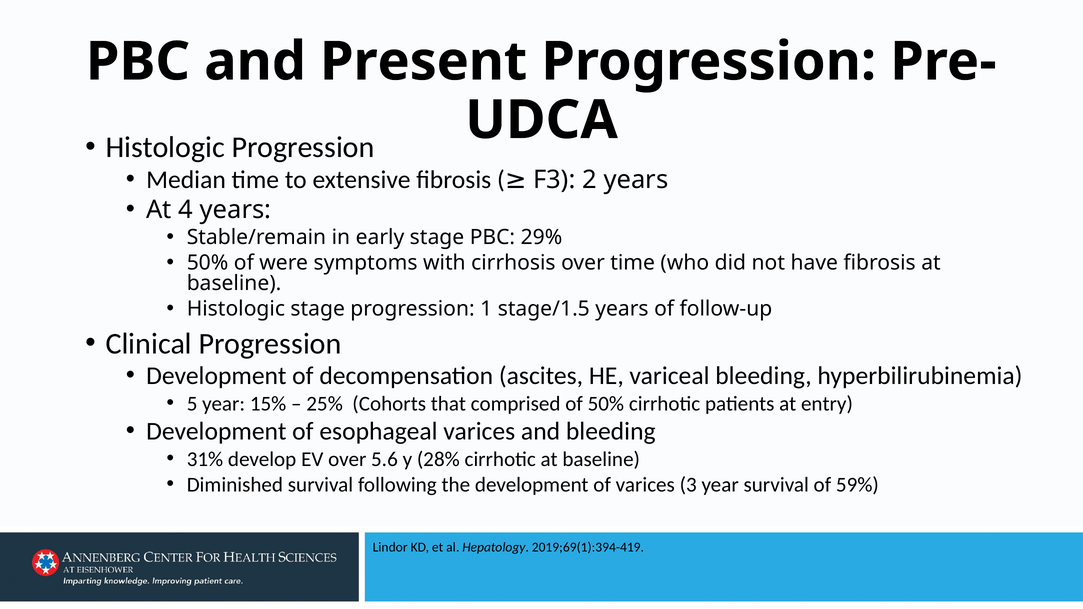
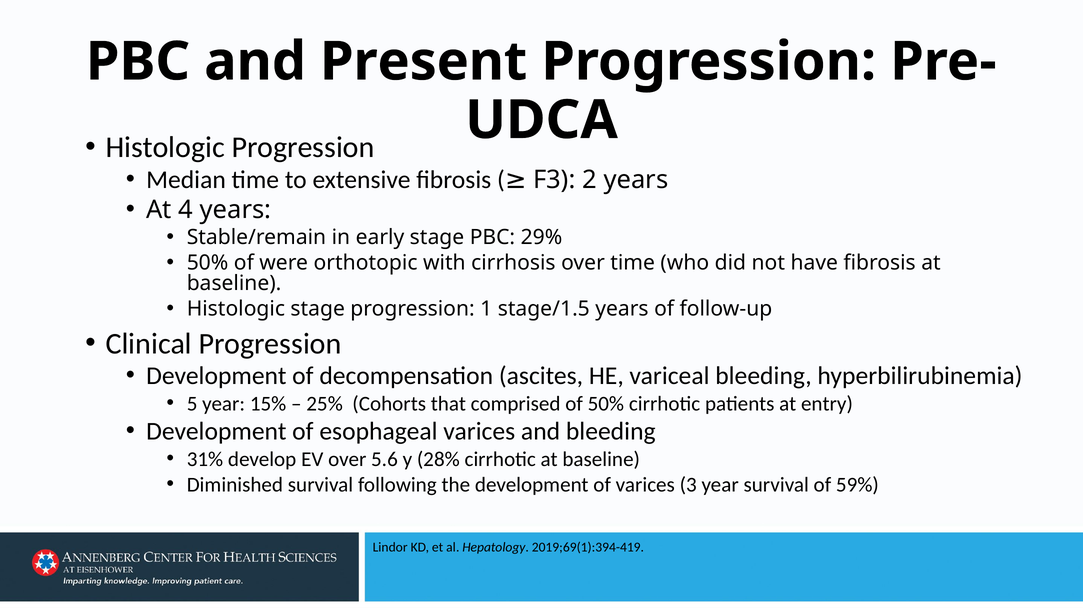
symptoms: symptoms -> orthotopic (366, 263)
